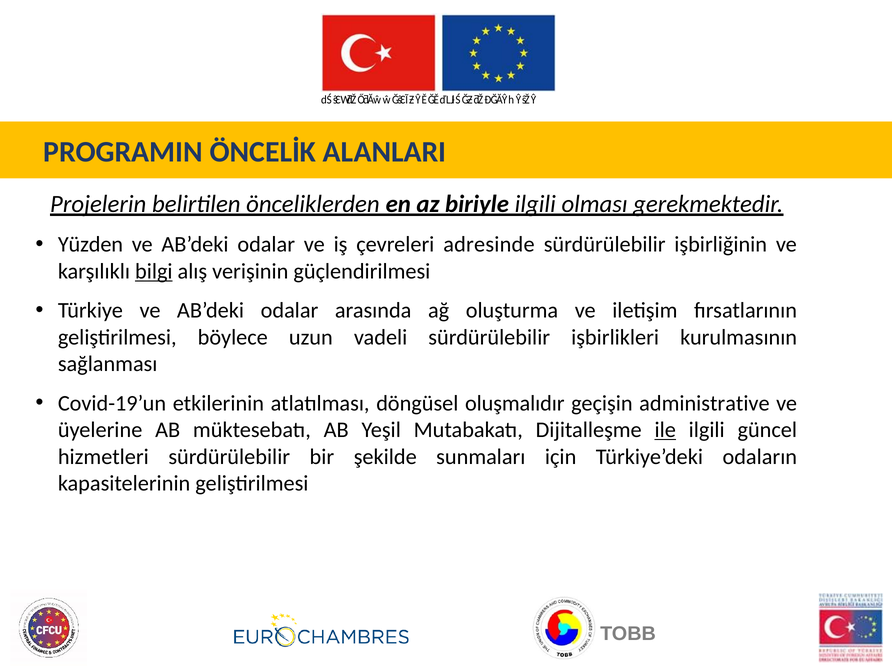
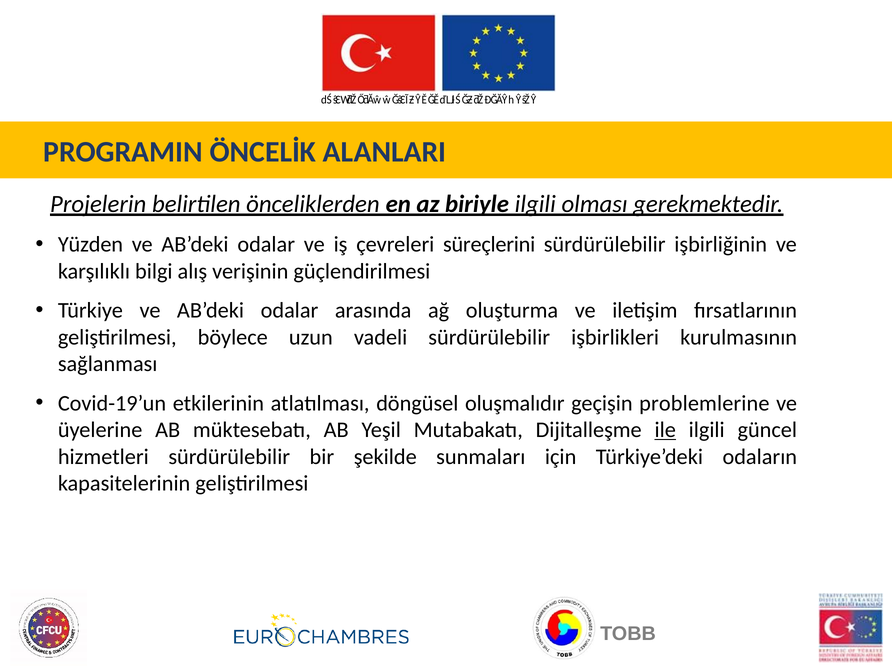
adresinde: adresinde -> süreçlerini (489, 245)
bilgi underline: present -> none (154, 271)
administrative: administrative -> problemlerine (704, 403)
